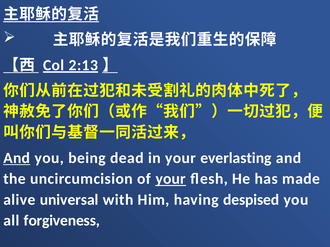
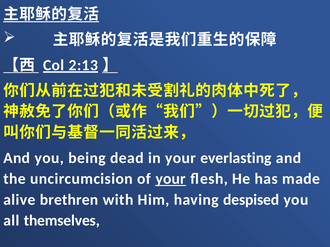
And underline: present -> none (17, 158)
universal: universal -> brethren (69, 200)
forgiveness: forgiveness -> themselves (62, 221)
